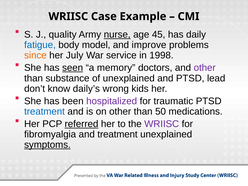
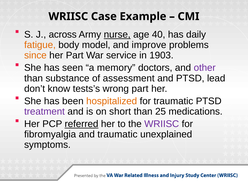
quality: quality -> across (63, 35)
45: 45 -> 40 (159, 35)
fatigue colour: blue -> orange (40, 45)
her July: July -> Part (75, 55)
1998: 1998 -> 1903 (161, 55)
seen underline: present -> none (73, 68)
of unexplained: unexplained -> assessment (129, 78)
daily’s: daily’s -> tests’s (86, 89)
wrong kids: kids -> part (140, 89)
hospitalized colour: purple -> orange (112, 101)
treatment colour: blue -> purple (45, 111)
on other: other -> short (120, 111)
50: 50 -> 25 (161, 111)
and treatment: treatment -> traumatic (117, 134)
symptoms underline: present -> none (47, 145)
